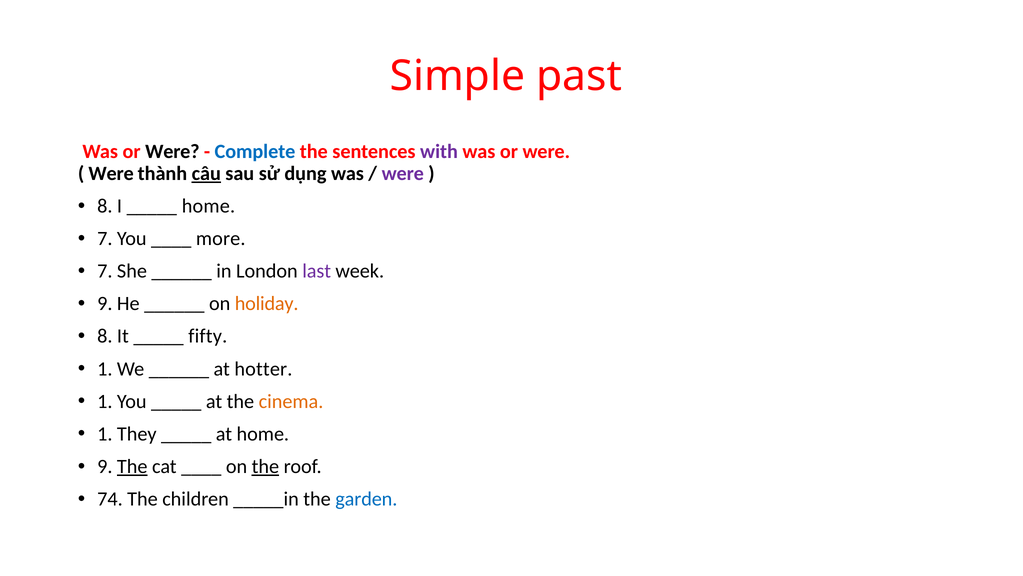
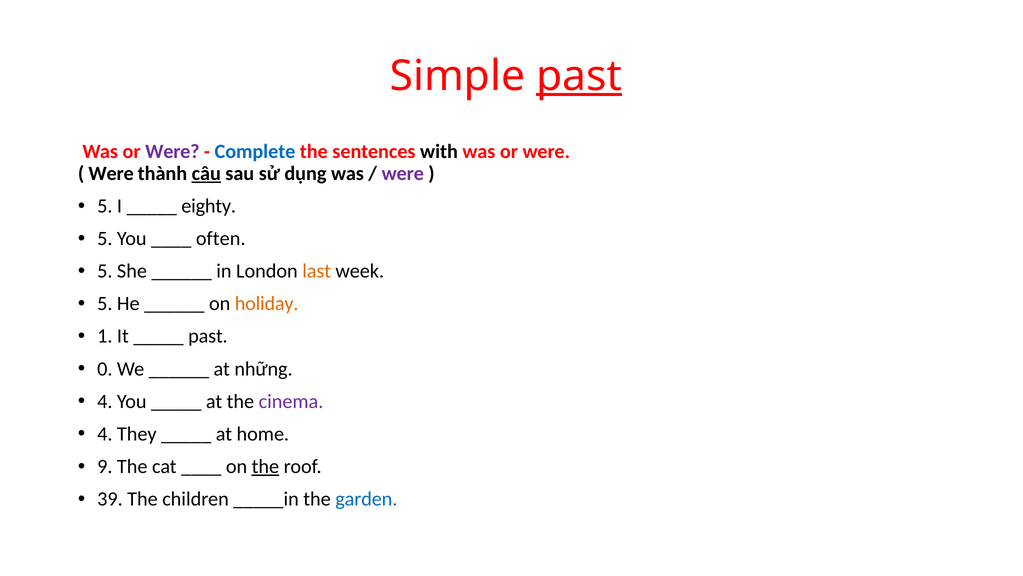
past underline: none -> present (579, 76)
Were colour: black -> purple (172, 151)
with colour: purple -> black (439, 151)
8: 8 -> 5 (105, 206)
home: home -> eighty (209, 206)
7: 7 -> 5 (105, 238)
more: more -> often (221, 238)
7: 7 -> 5 (105, 271)
last colour: purple -> orange (317, 271)
9: 9 -> 5 (105, 303)
8: 8 -> 1 (105, 336)
fifty: fifty -> past (208, 336)
1: 1 -> 0 (105, 368)
hotter: hotter -> những (264, 368)
1: 1 -> 4 (105, 401)
cinema colour: orange -> purple (291, 401)
1: 1 -> 4 (105, 434)
The underline: present -> none (132, 466)
74: 74 -> 39 (110, 499)
